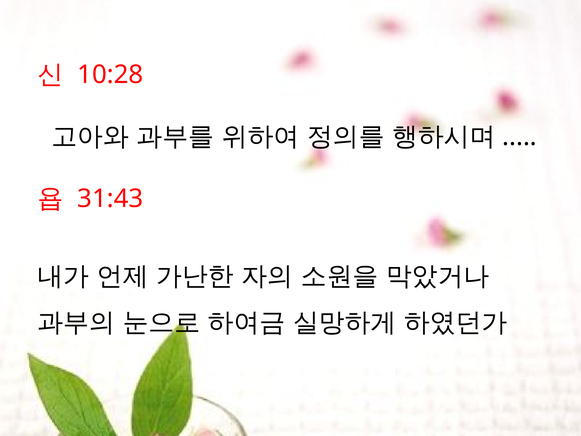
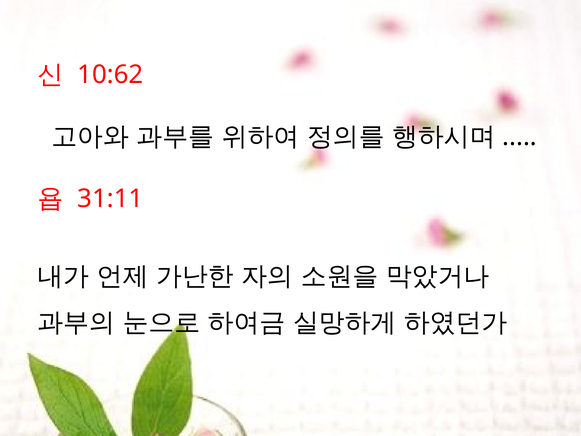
10:28: 10:28 -> 10:62 (110, 75)
31:43: 31:43 -> 31:11 (110, 199)
